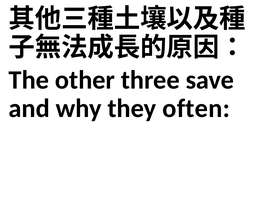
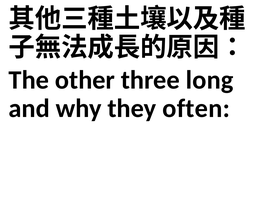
save: save -> long (210, 80)
